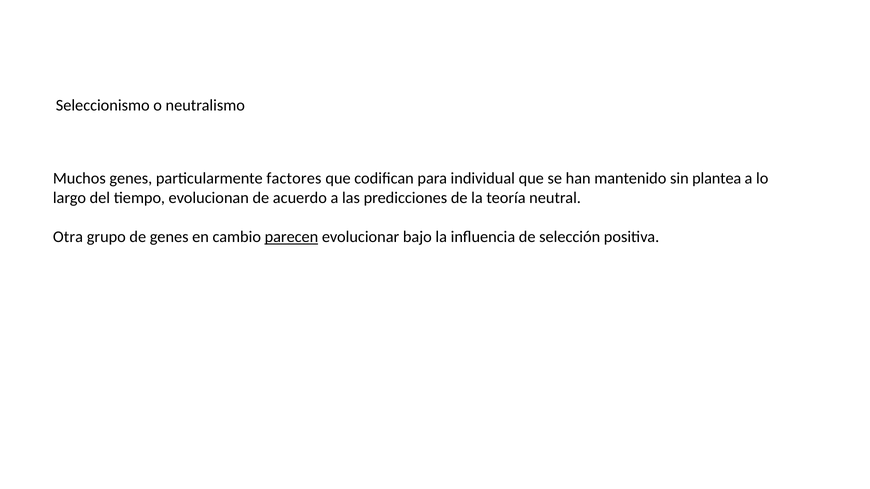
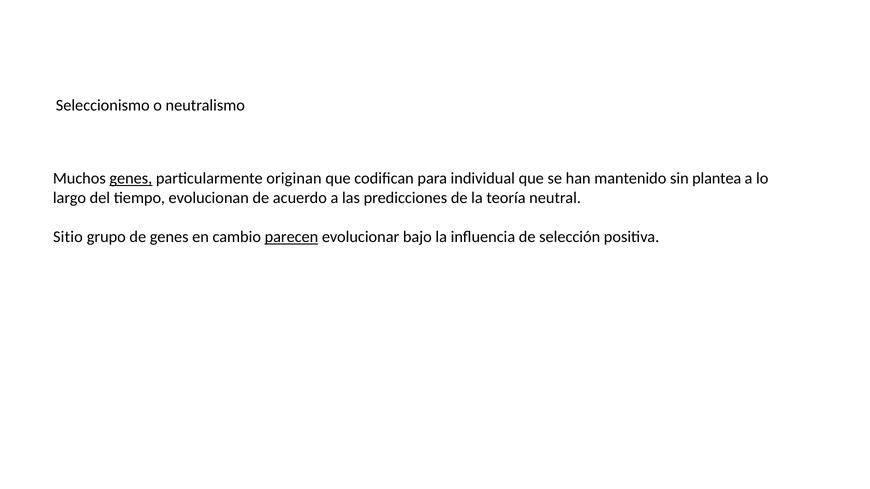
genes underline: none -> present (131, 179)
factores: factores -> originan (294, 179)
Otra: Otra -> Sitio (68, 237)
